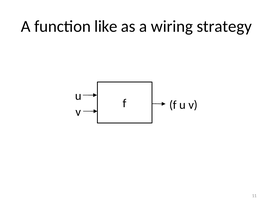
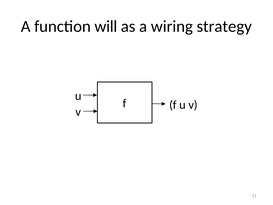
like: like -> will (106, 26)
